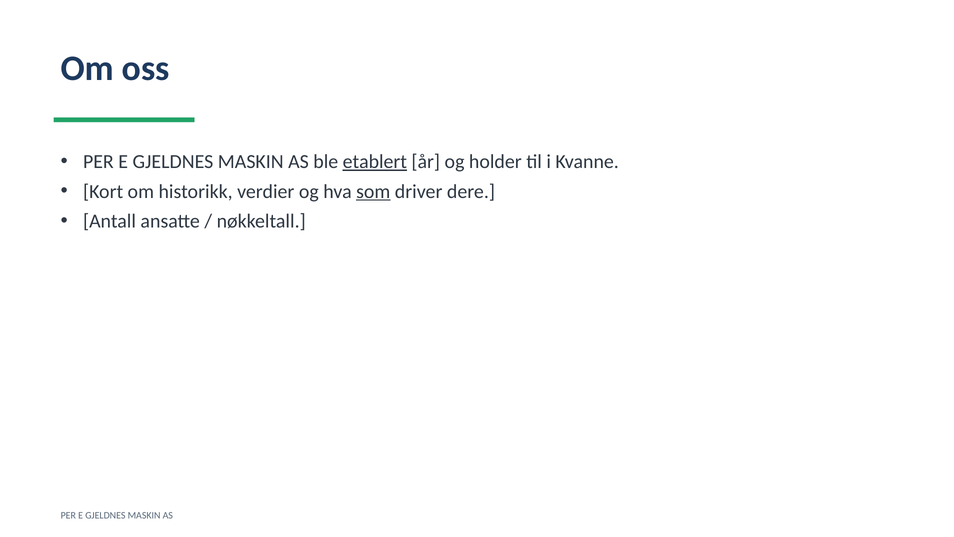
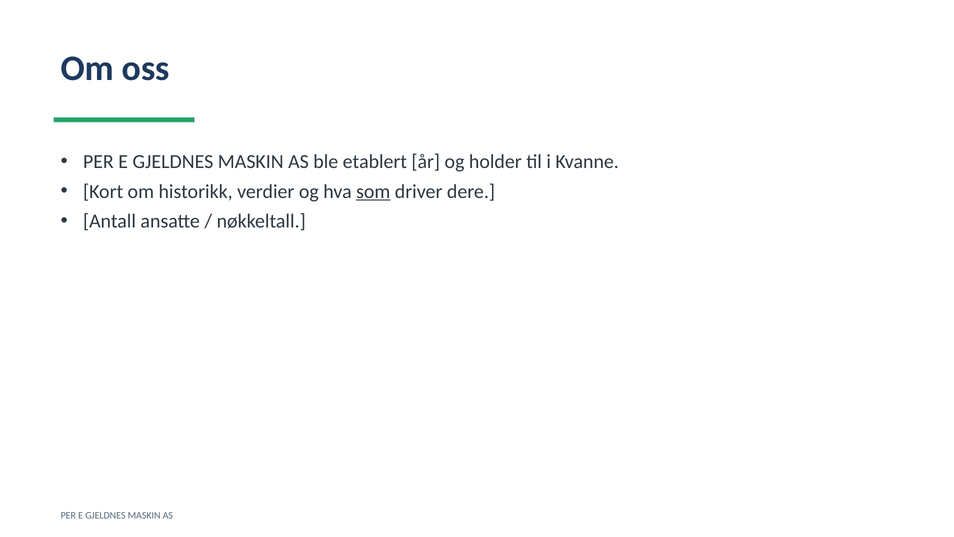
etablert underline: present -> none (375, 162)
